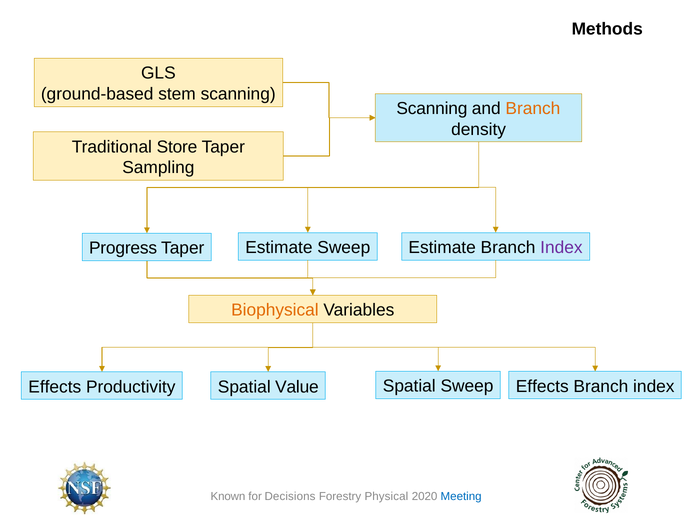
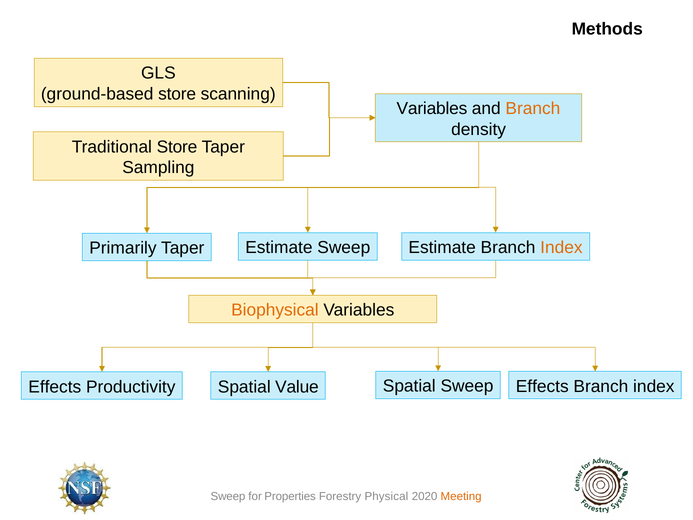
ground-based stem: stem -> store (177, 94)
Scanning: Scanning -> Variables (432, 109)
Index colour: purple -> orange (561, 247)
Progress: Progress -> Primarily (123, 248)
Known: Known -> Sweep (228, 496)
Decisions: Decisions -> Properties (290, 496)
Meeting colour: blue -> orange (461, 496)
